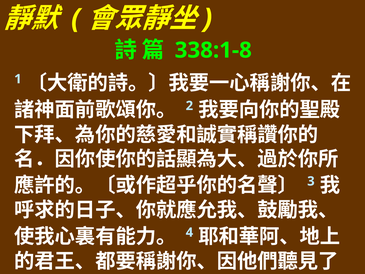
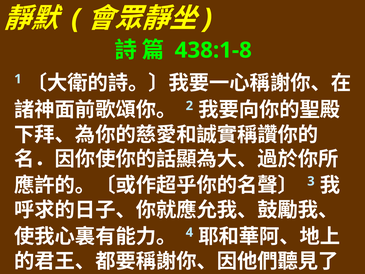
338:1-8: 338:1-8 -> 438:1-8 (213, 50)
